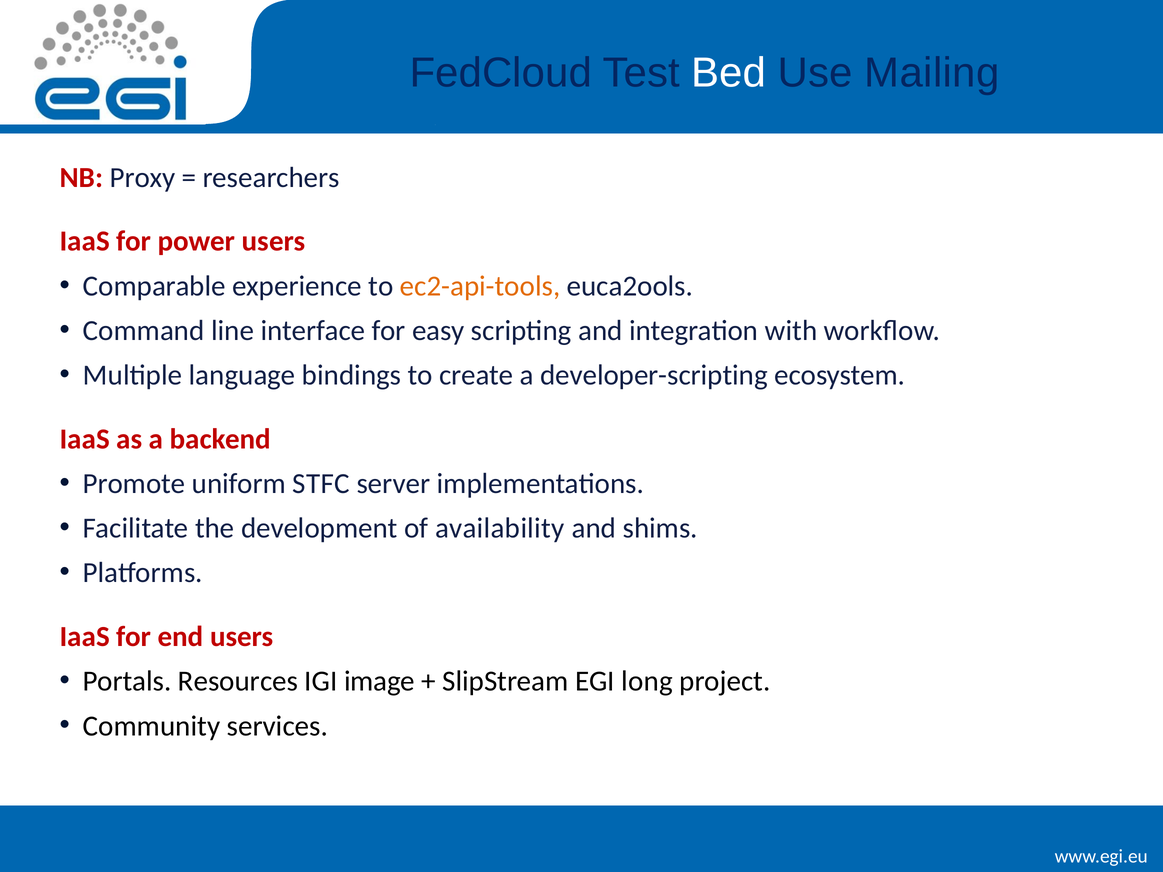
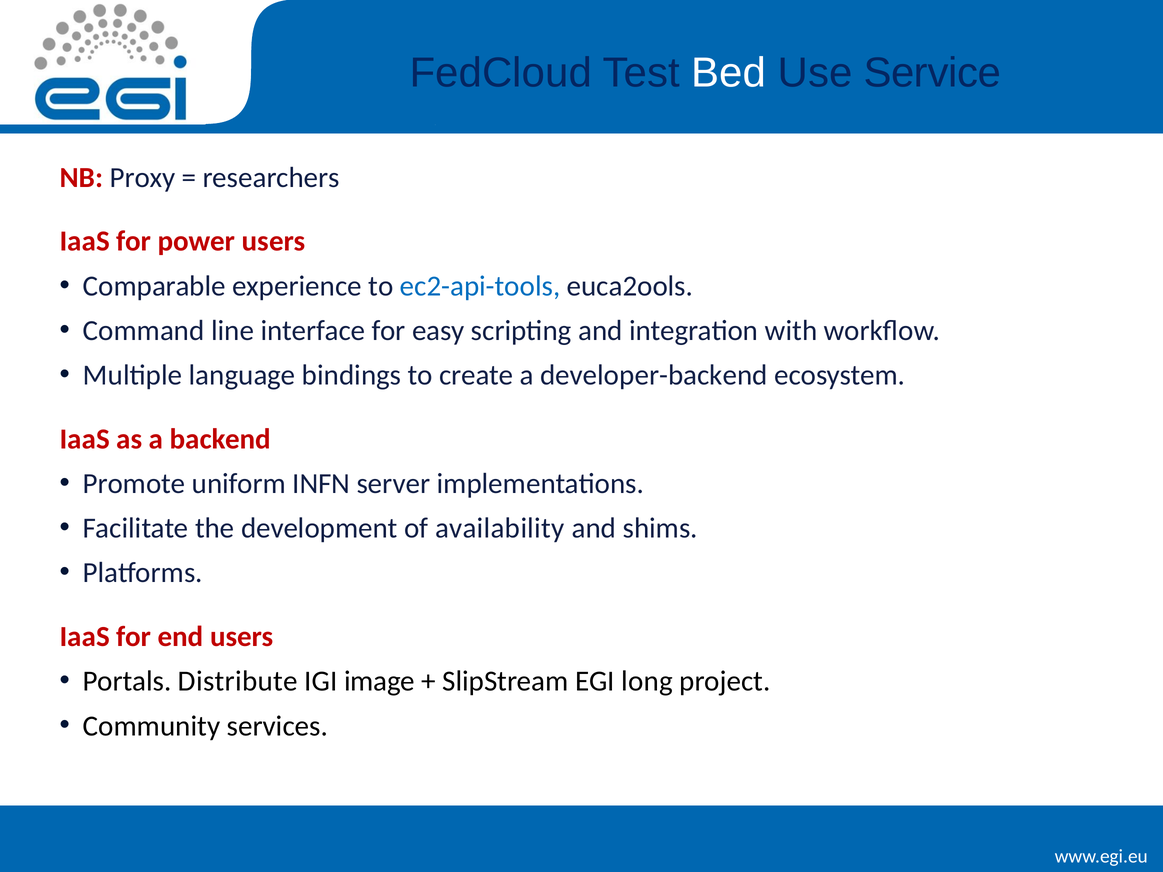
Mailing: Mailing -> Service (932, 73)
ec2-api-tools colour: orange -> blue (480, 286)
developer-scripting: developer-scripting -> developer-backend (654, 375)
STFC: STFC -> INFN (321, 484)
Resources: Resources -> Distribute (238, 682)
